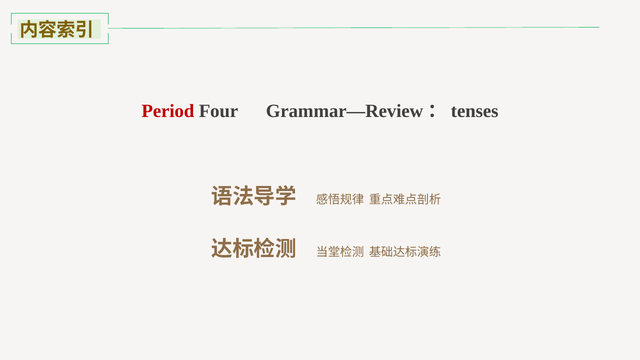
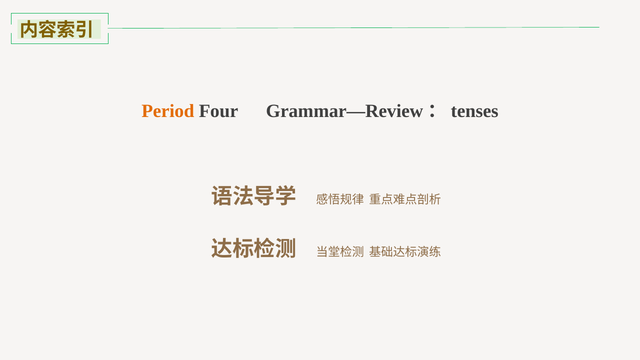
Period colour: red -> orange (168, 111)
